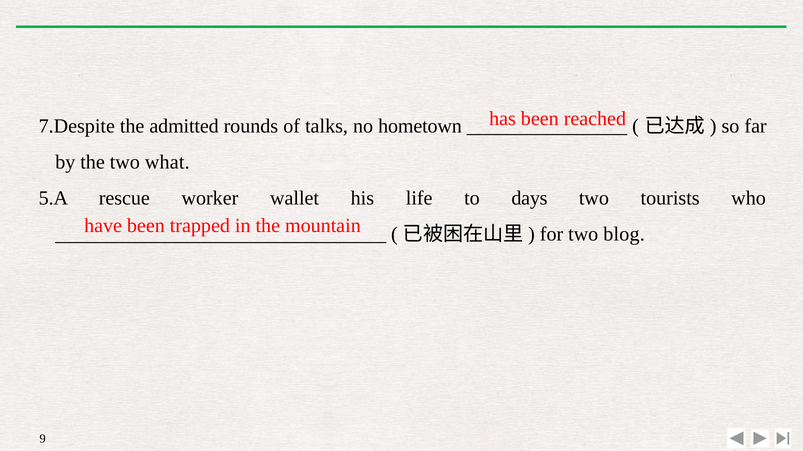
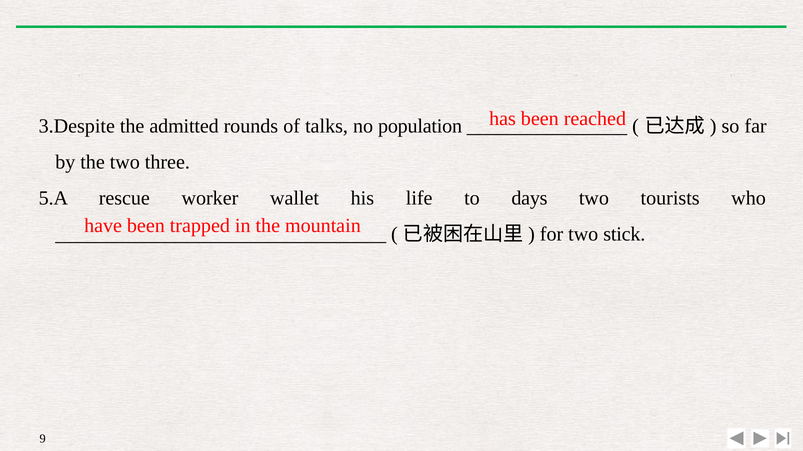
7.Despite: 7.Despite -> 3.Despite (77, 126)
hometown: hometown -> population (420, 126)
what: what -> three (167, 162)
blog: blog -> stick (624, 235)
